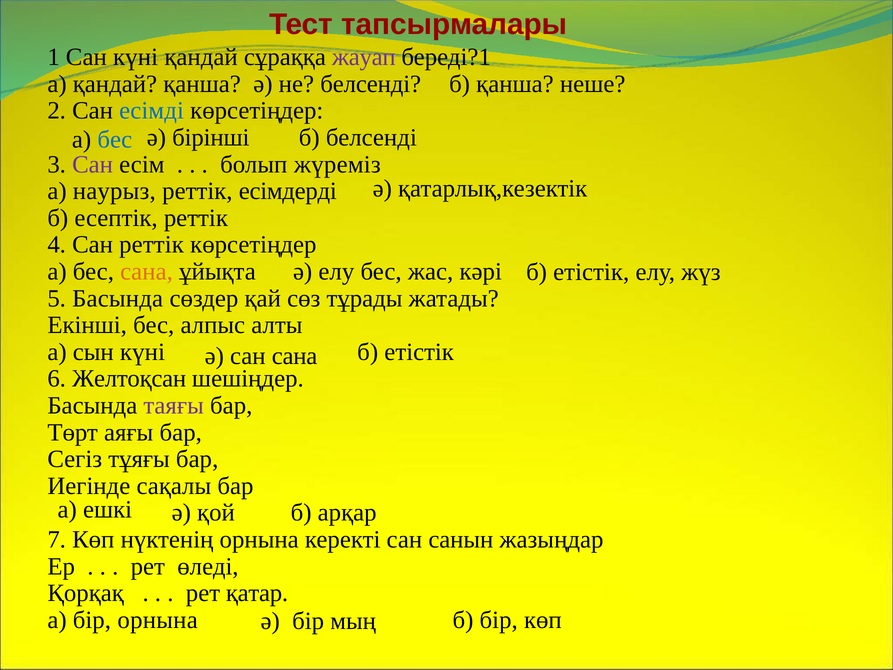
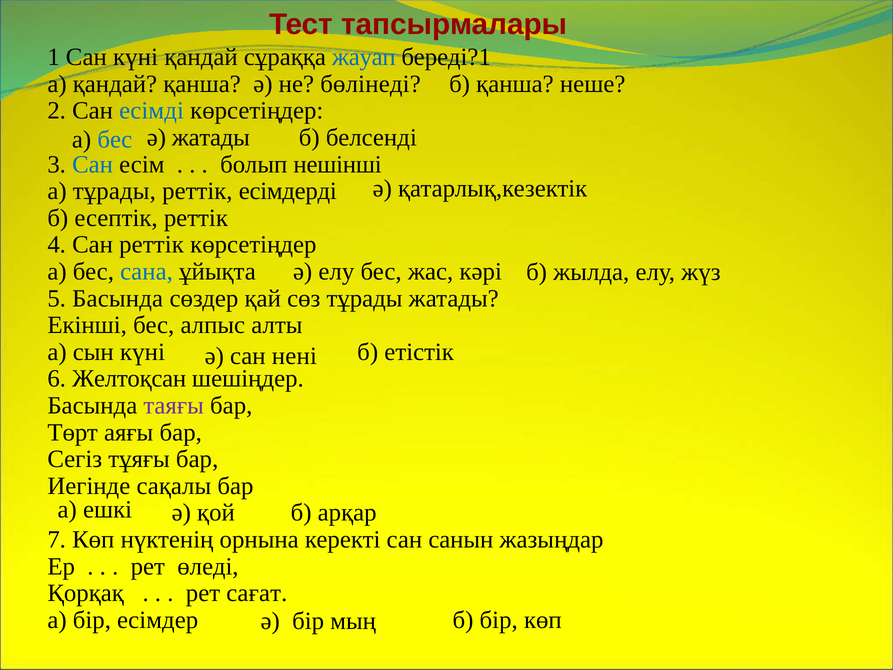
жауап colour: purple -> blue (364, 57)
не белсенді: белсенді -> бөлінеді (371, 84)
ә бірінші: бірінші -> жатады (211, 138)
Сан colour: purple -> blue (93, 164)
жүреміз: жүреміз -> нешінші (338, 164)
а наурыз: наурыз -> тұрады (114, 191)
сана colour: orange -> blue (147, 271)
етістік: етістік -> жылда (591, 272)
сан сана: сана -> нені (294, 356)
қатар: қатар -> сағат (257, 593)
бір орнына: орнына -> есімдер (158, 620)
